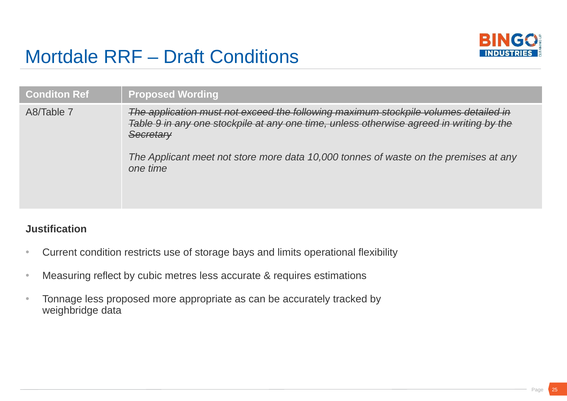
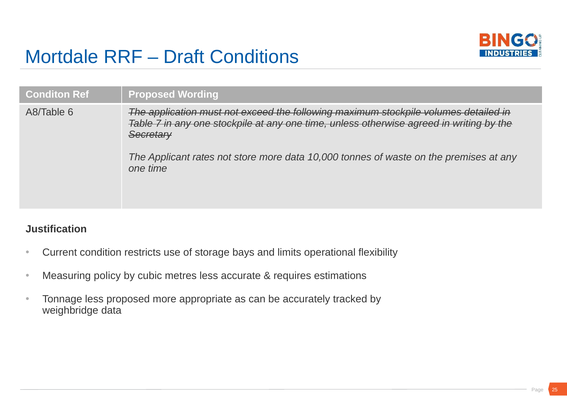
7: 7 -> 6 (71, 112)
9: 9 -> 7 (158, 123)
meet: meet -> rates (204, 157)
reflect: reflect -> policy (107, 276)
